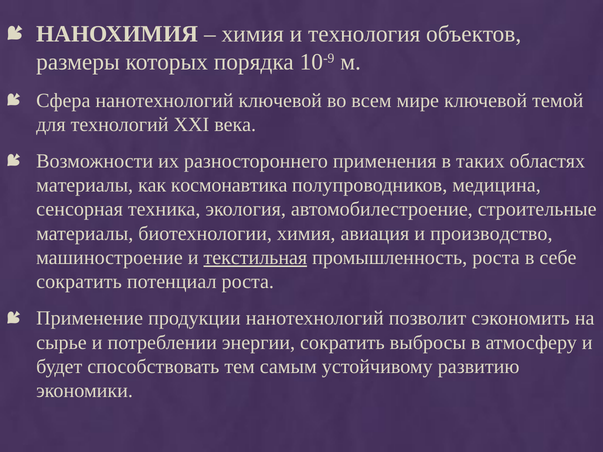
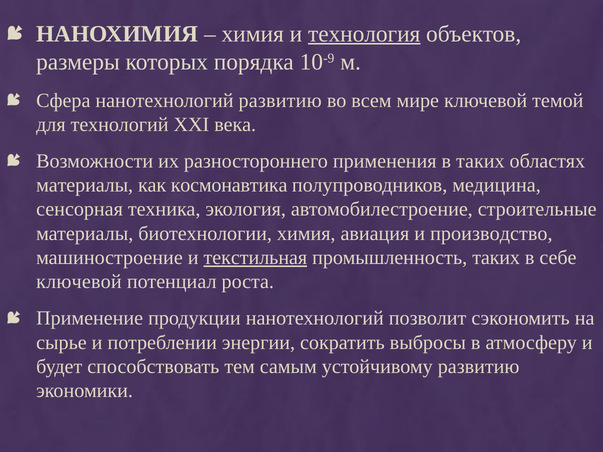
технология underline: none -> present (364, 34)
нанотехнологий ключевой: ключевой -> развитию (280, 100)
промышленность роста: роста -> таких (496, 258)
сократить: сократить -> ключевой (79, 282)
